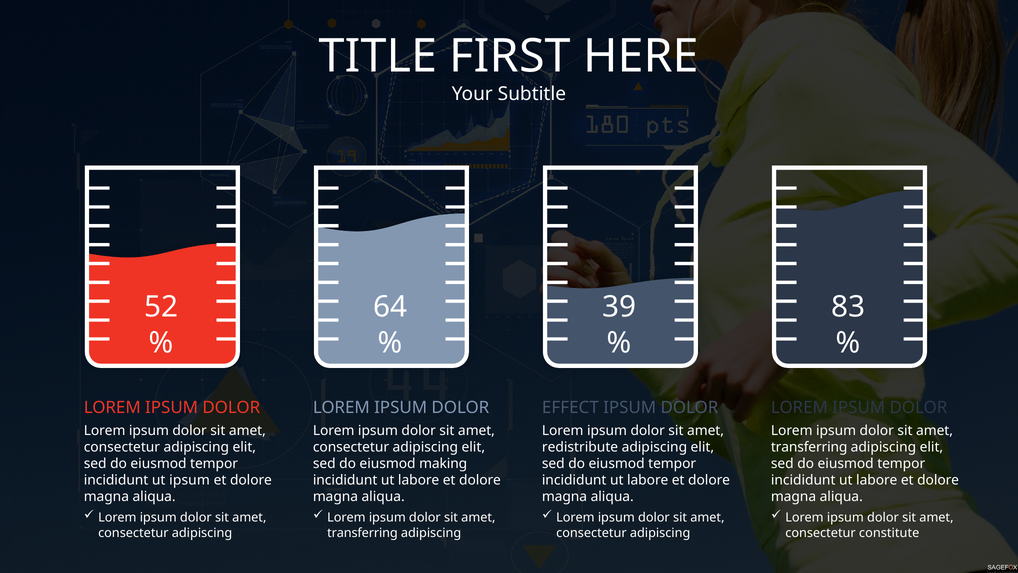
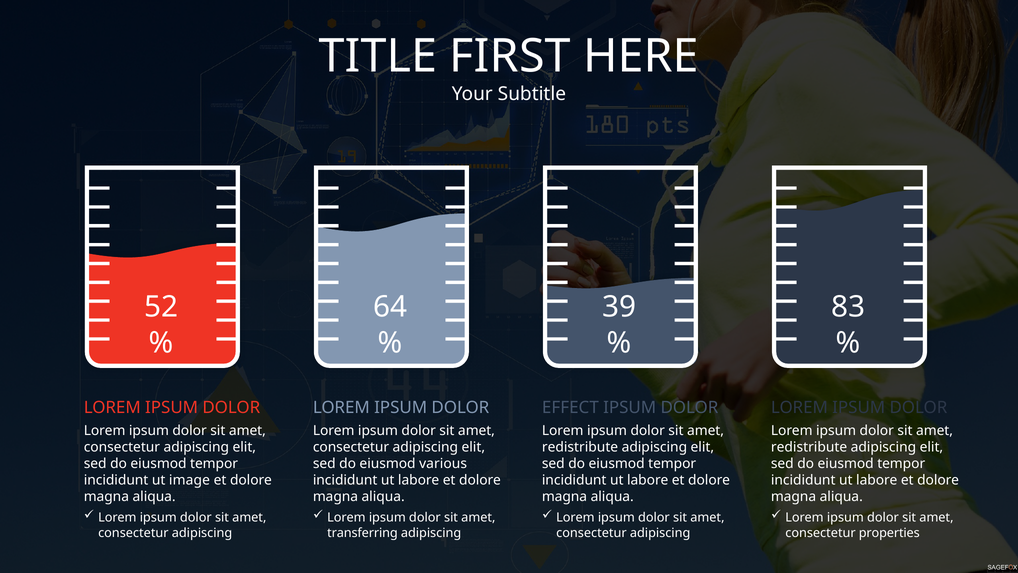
transferring: transferring -> redistribute (809, 447)
making: making -> various (443, 463)
ut ipsum: ipsum -> image (189, 480)
constitute: constitute -> properties (889, 533)
